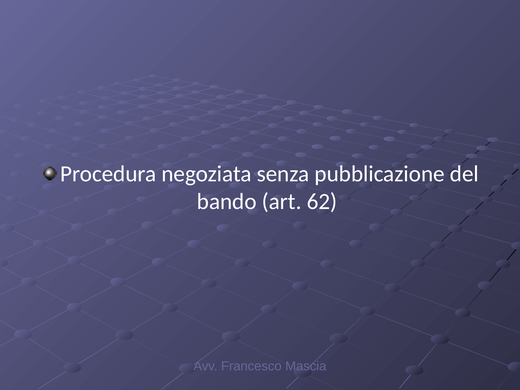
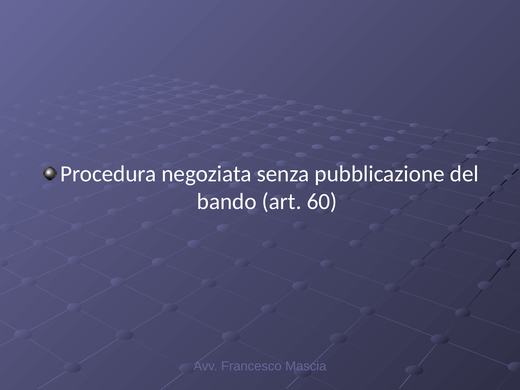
62: 62 -> 60 (322, 202)
